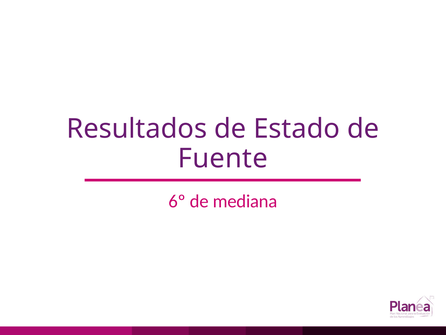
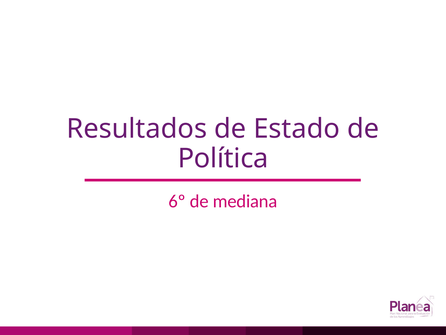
Fuente: Fuente -> Política (223, 158)
